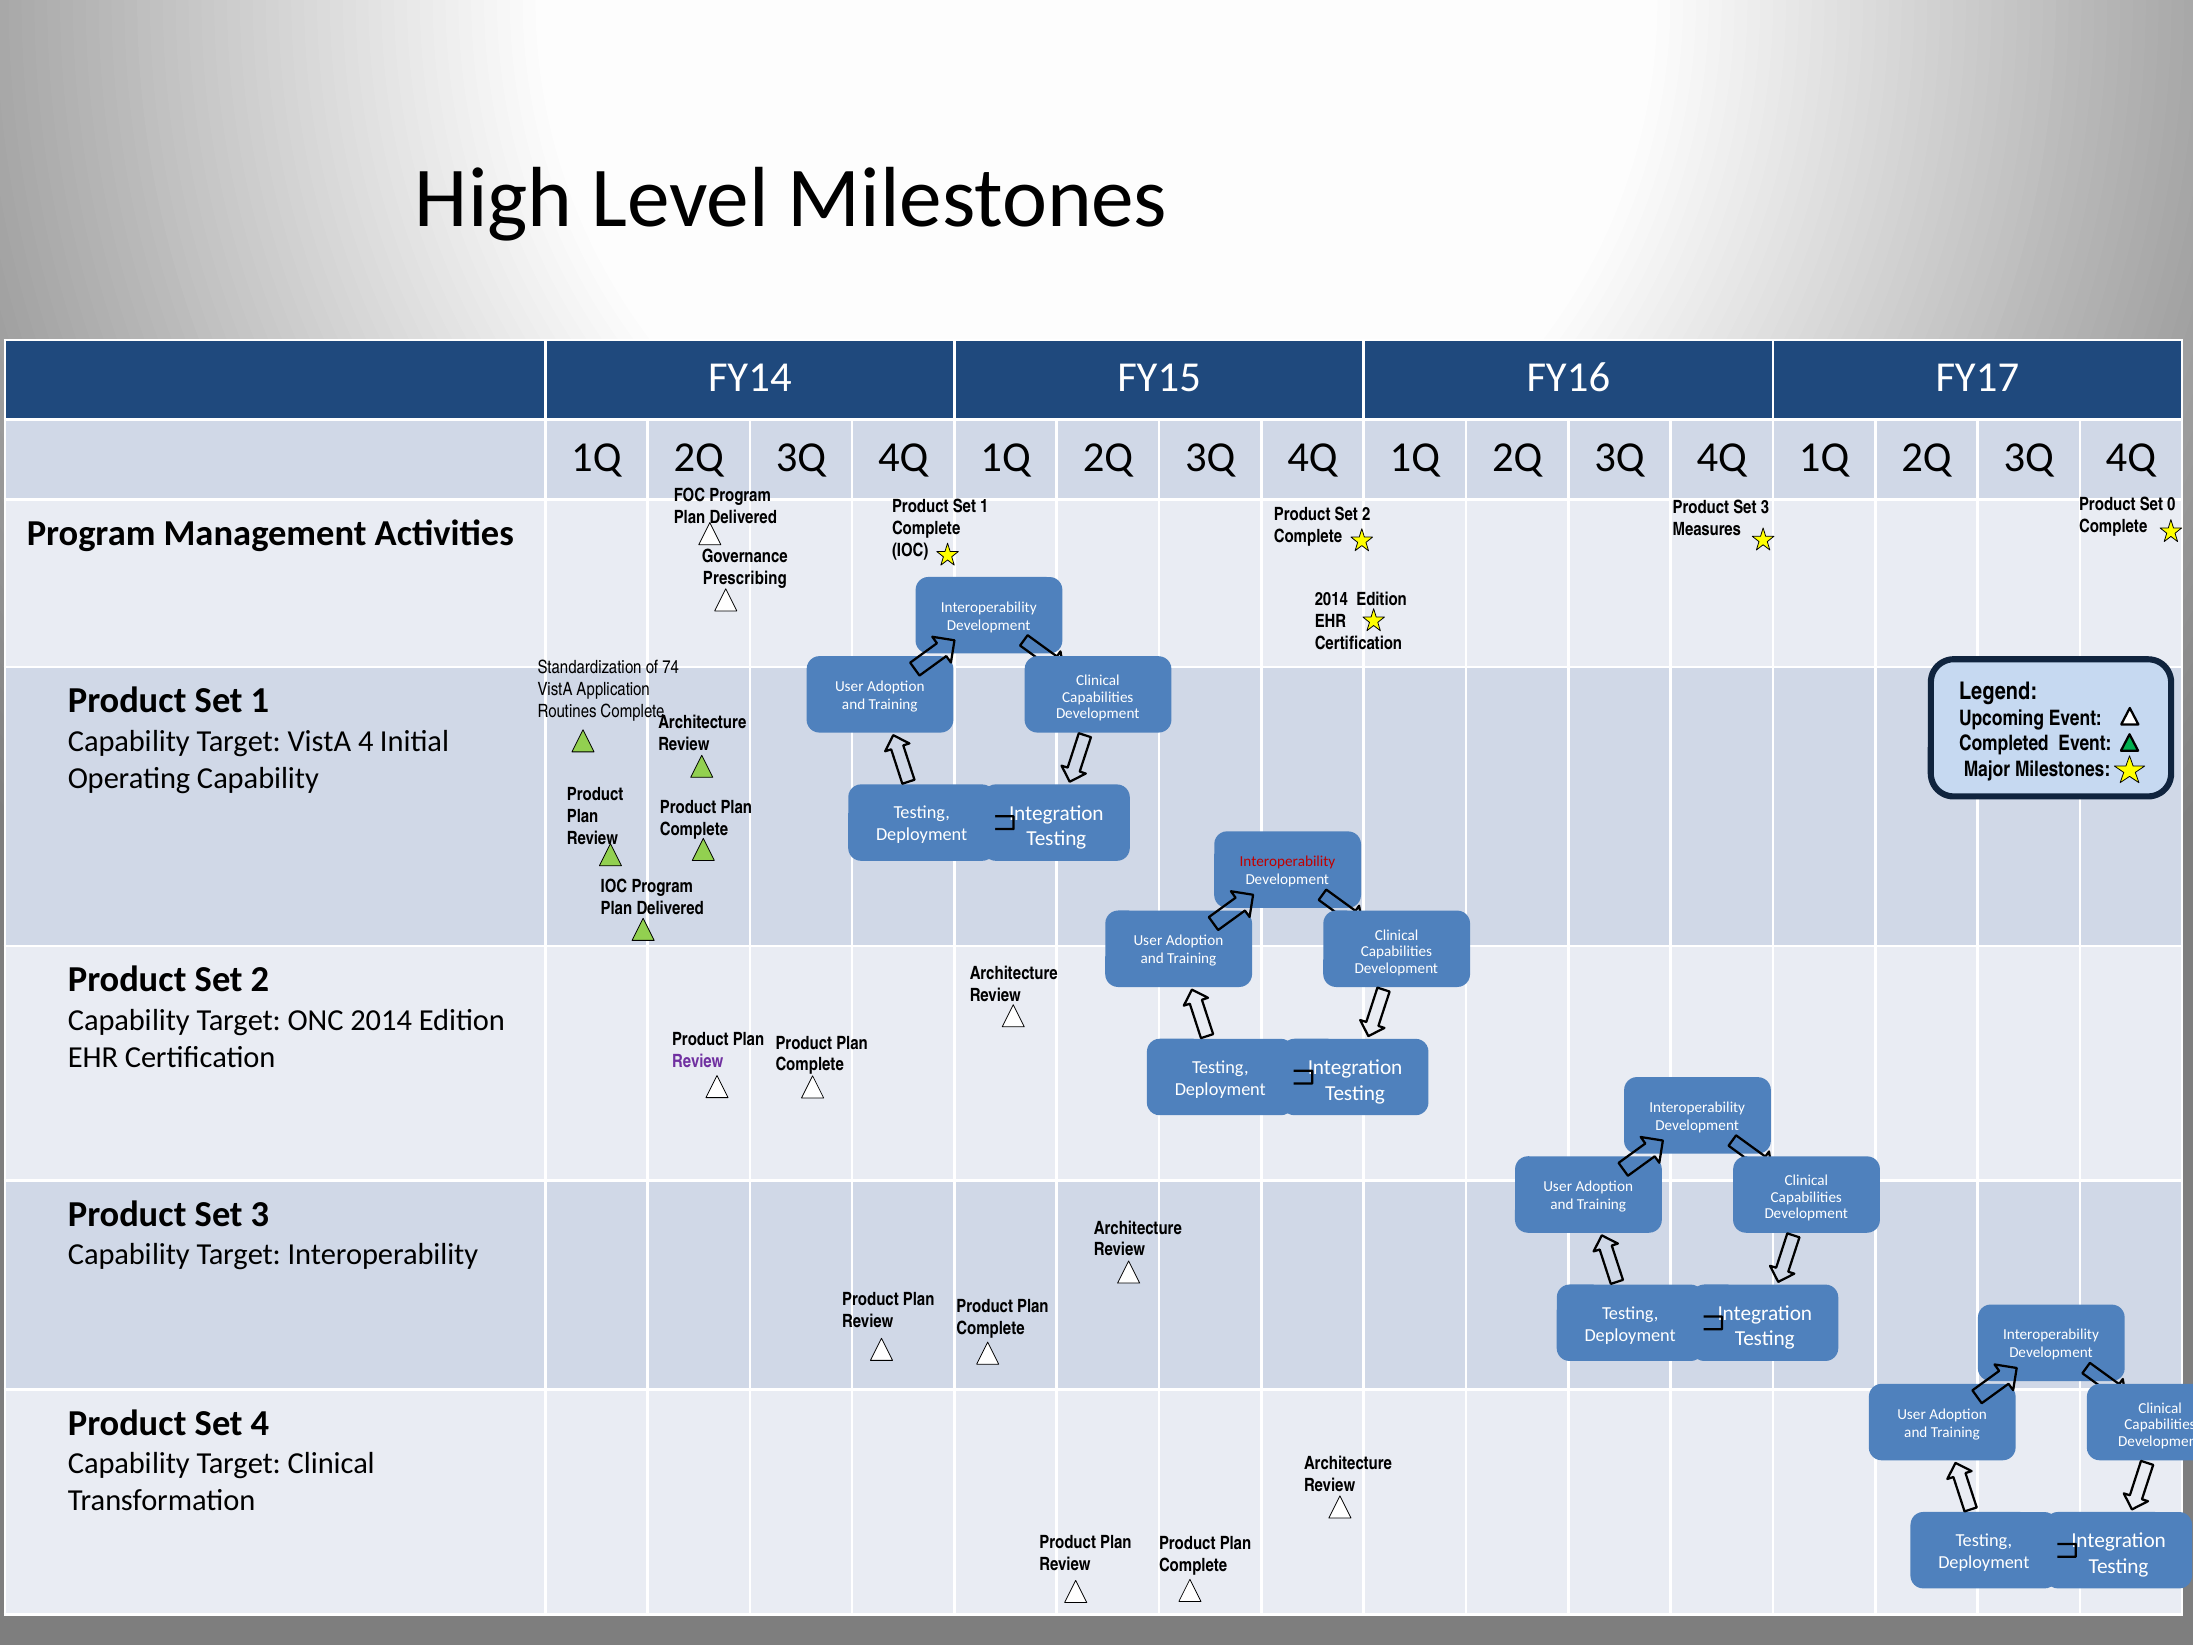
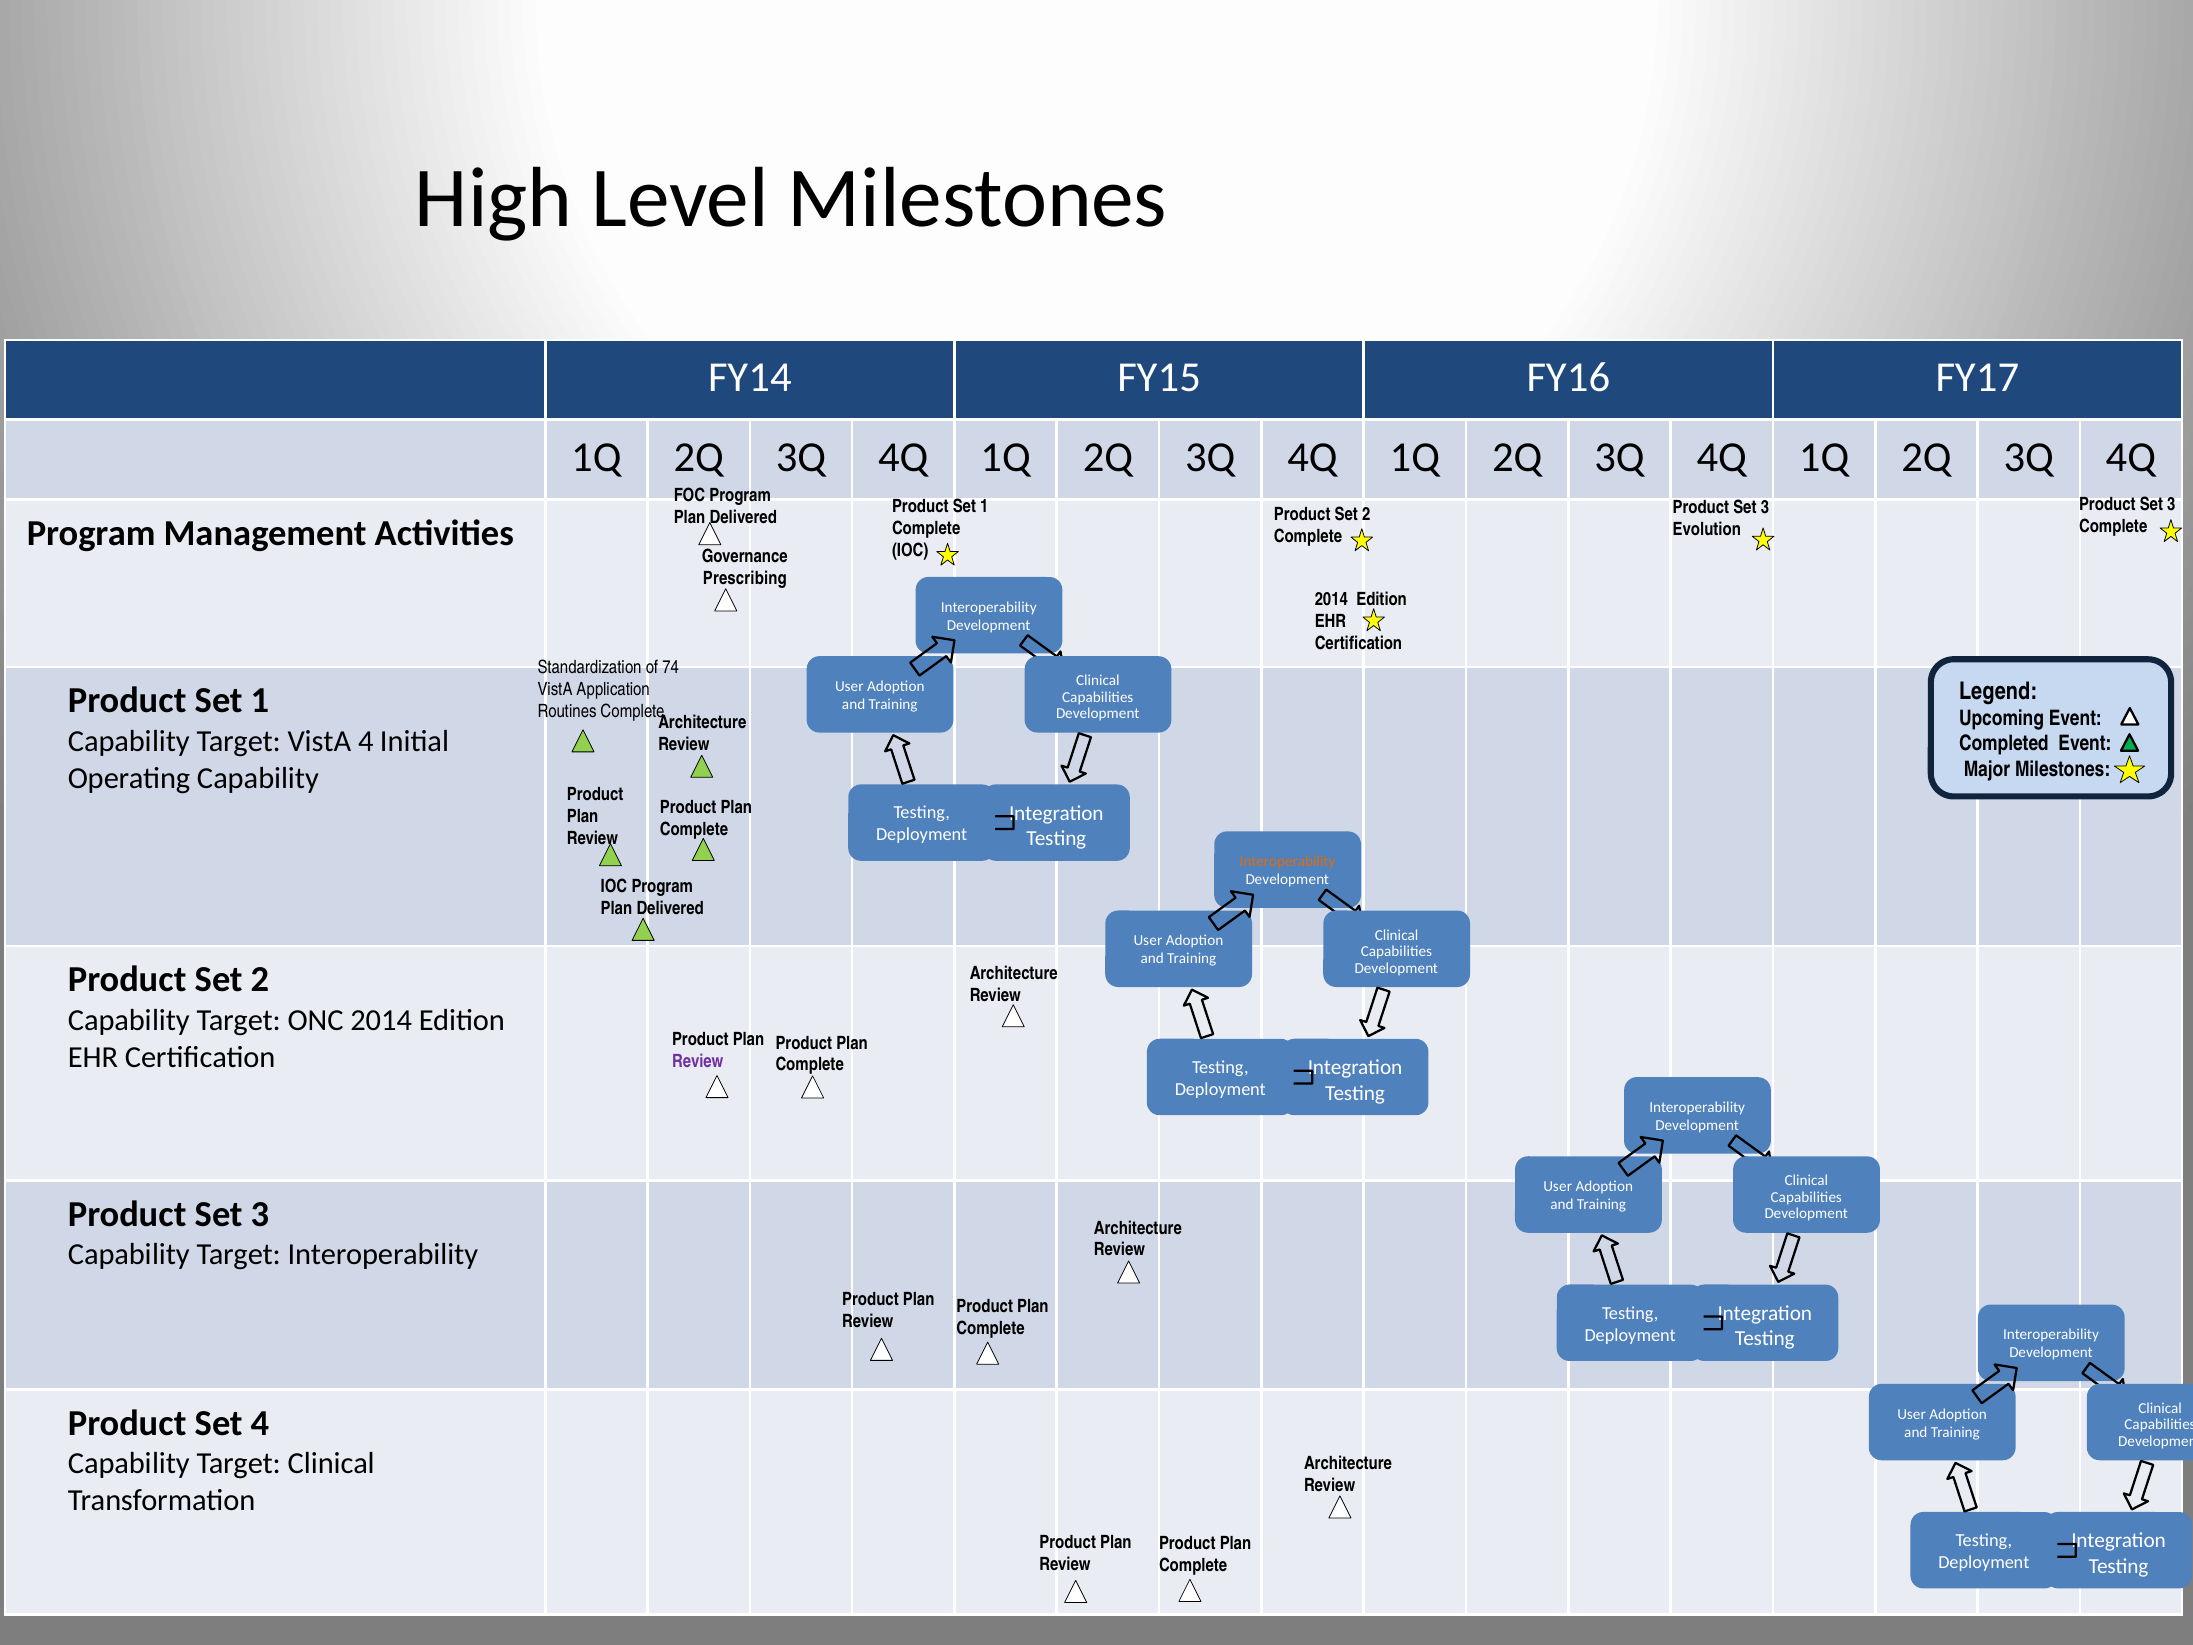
0: 0 -> 3 (2171, 505)
Measures: Measures -> Evolution (1707, 529)
Interoperability colour: red -> orange (1287, 861)
